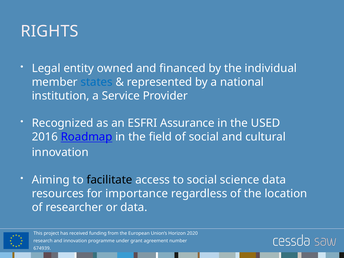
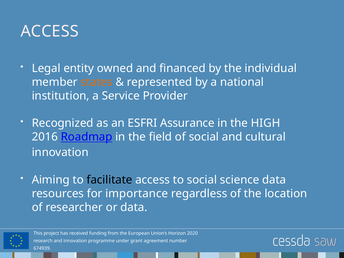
RIGHTS: RIGHTS -> ACCESS (50, 31)
states colour: blue -> orange (97, 82)
USED: USED -> HIGH (266, 123)
